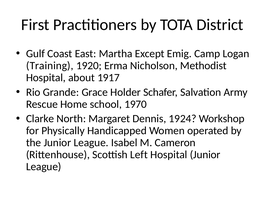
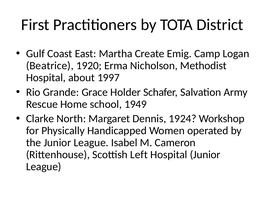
Except: Except -> Create (150, 54)
Training: Training -> Beatrice (50, 66)
1917: 1917 -> 1997 (109, 78)
1970: 1970 -> 1949 (136, 104)
